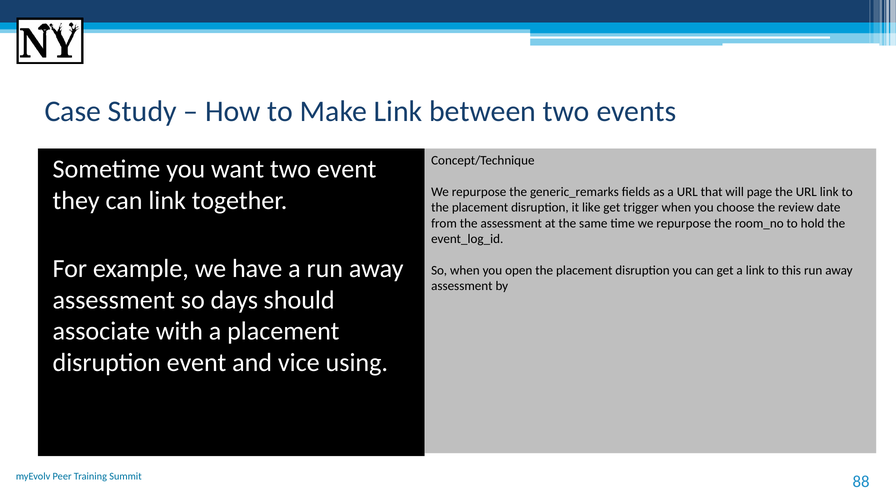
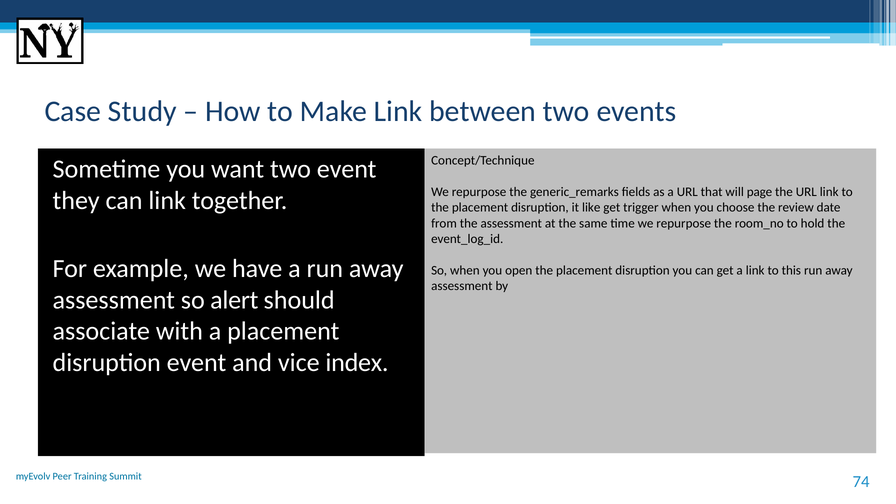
days: days -> alert (234, 300)
using: using -> index (357, 363)
88: 88 -> 74 (861, 482)
